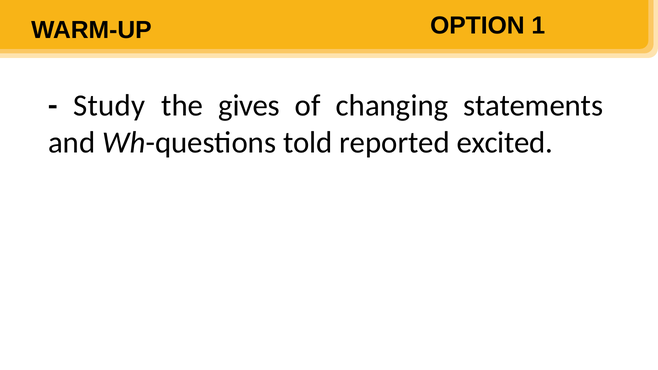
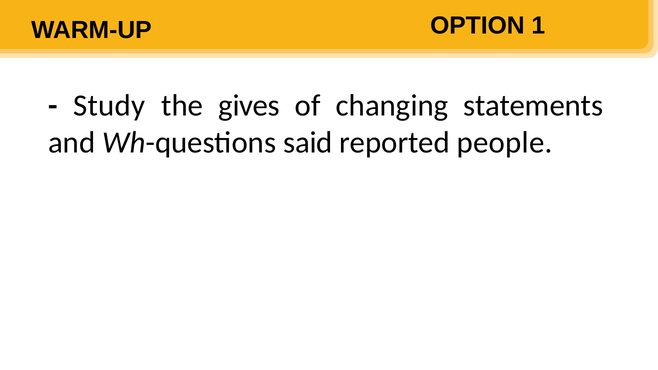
told: told -> said (308, 143)
excited: excited -> people (505, 143)
